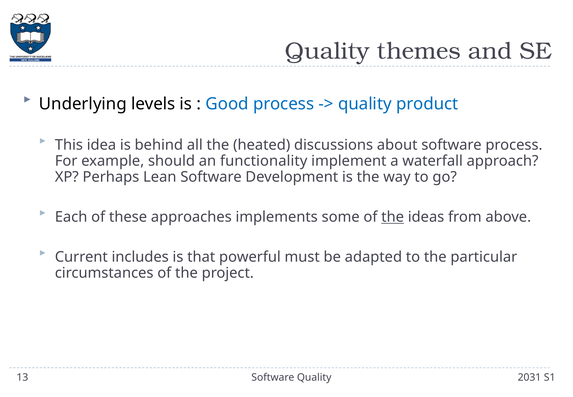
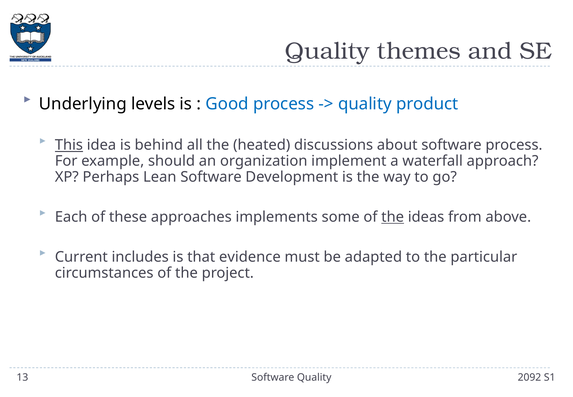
This underline: none -> present (69, 145)
functionality: functionality -> organization (264, 161)
powerful: powerful -> evidence (250, 257)
2031: 2031 -> 2092 (529, 377)
